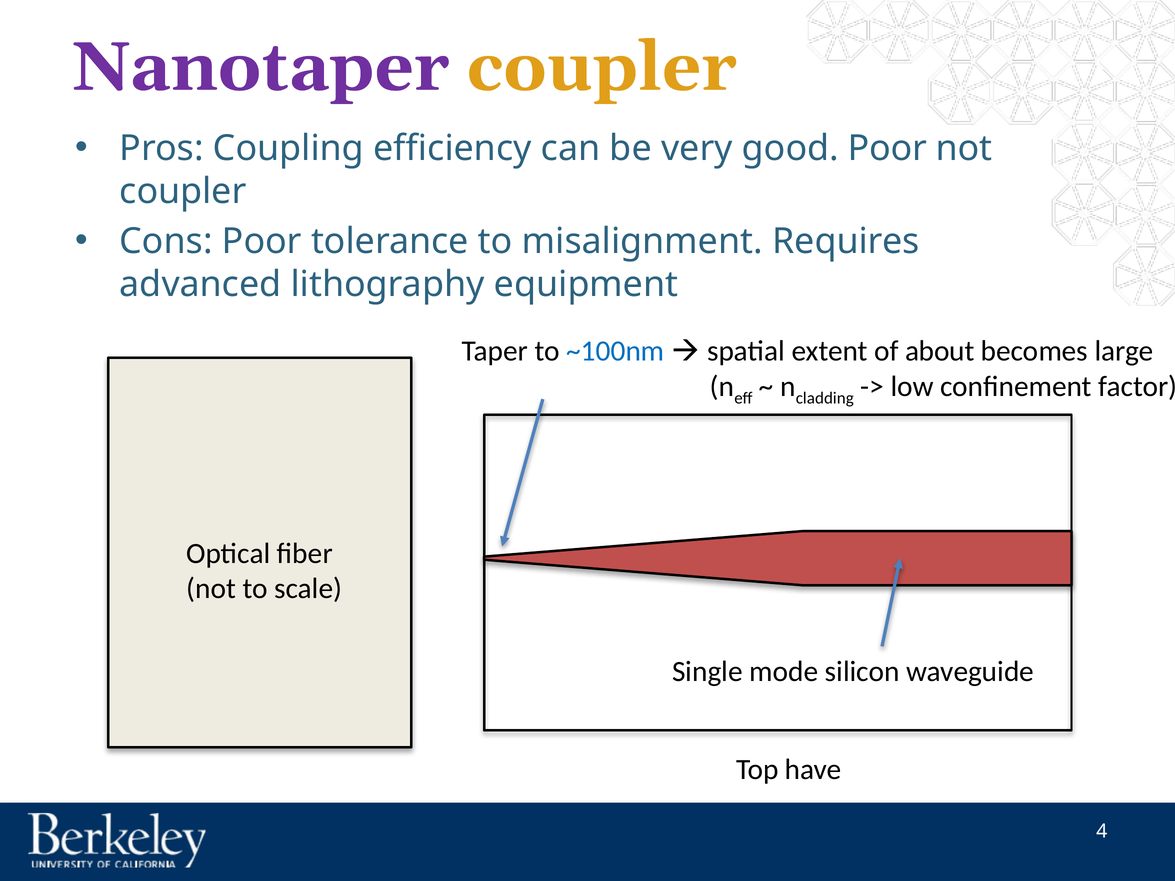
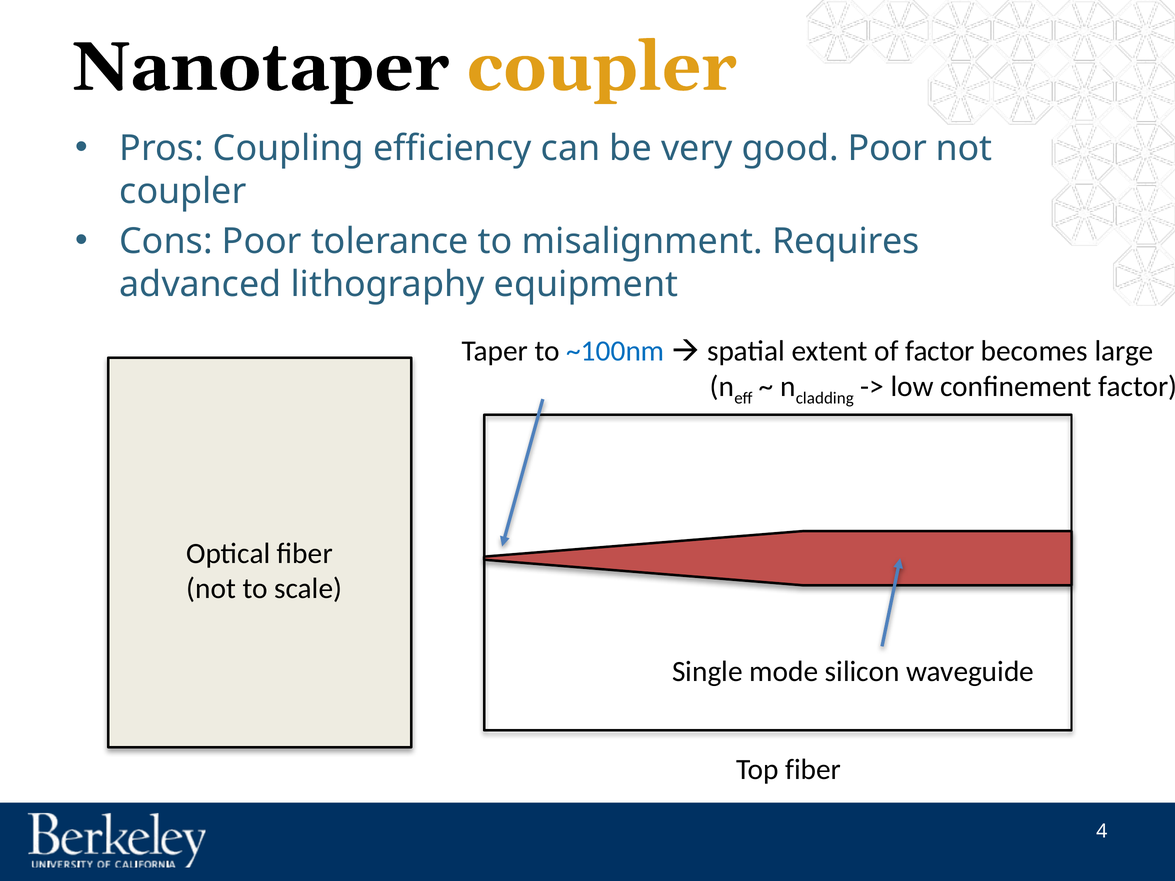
Nanotaper colour: purple -> black (261, 67)
of about: about -> factor (940, 351)
Top have: have -> fiber (813, 770)
